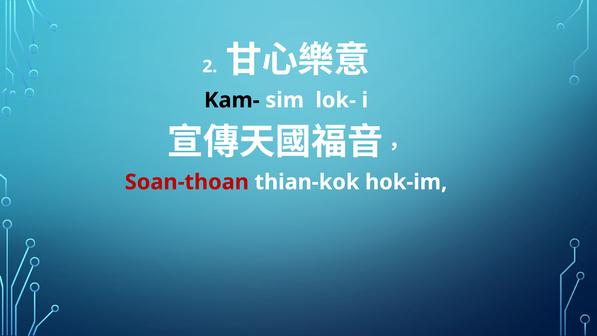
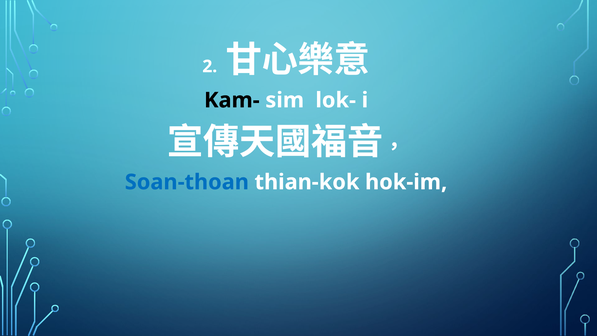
Soan-thoan colour: red -> blue (187, 182)
